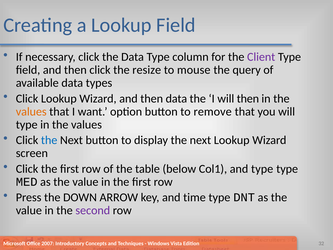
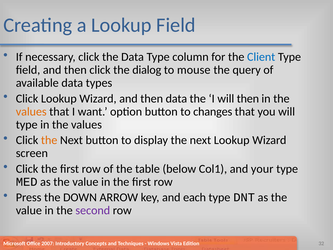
Client colour: purple -> blue (261, 57)
resize: resize -> dialog (147, 70)
remove: remove -> changes (213, 111)
the colour: blue -> orange (49, 140)
and type: type -> your (262, 169)
time: time -> each (195, 197)
